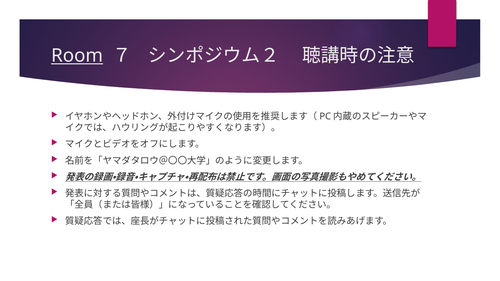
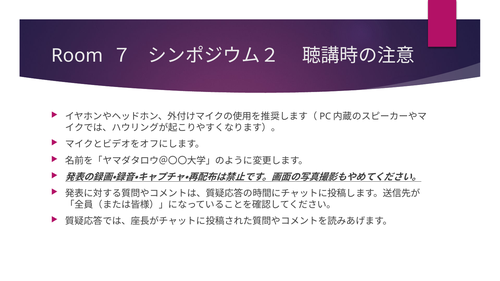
Room underline: present -> none (77, 56)
